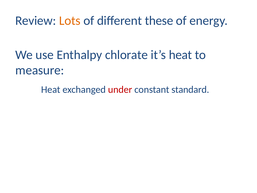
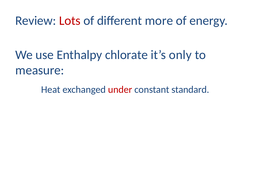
Lots colour: orange -> red (70, 21)
these: these -> more (159, 21)
it’s heat: heat -> only (180, 55)
